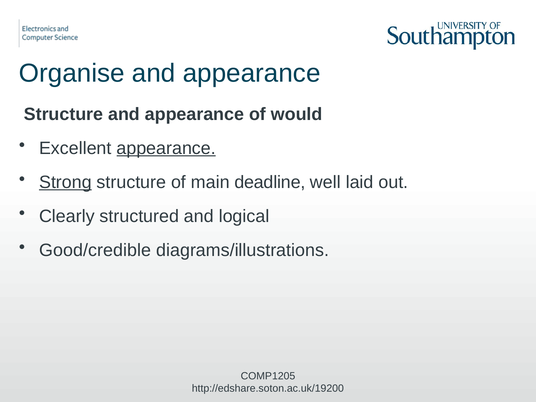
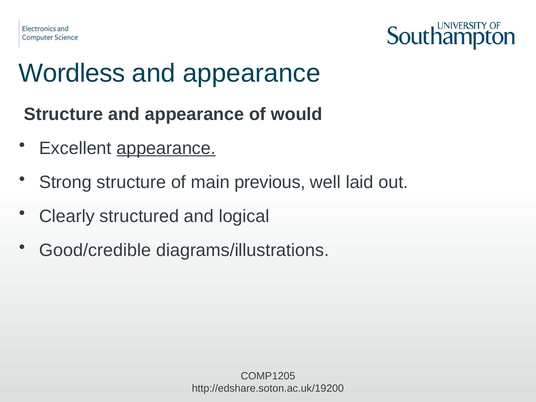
Organise: Organise -> Wordless (72, 73)
Strong underline: present -> none (65, 182)
deadline: deadline -> previous (270, 182)
